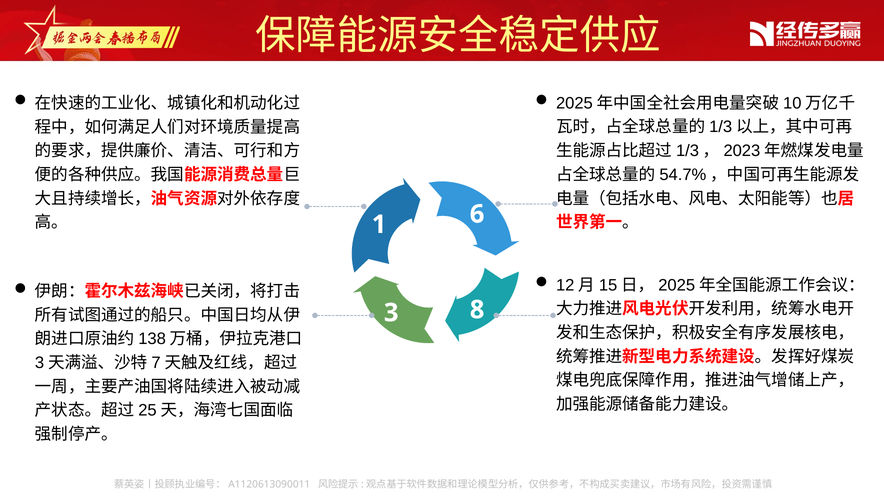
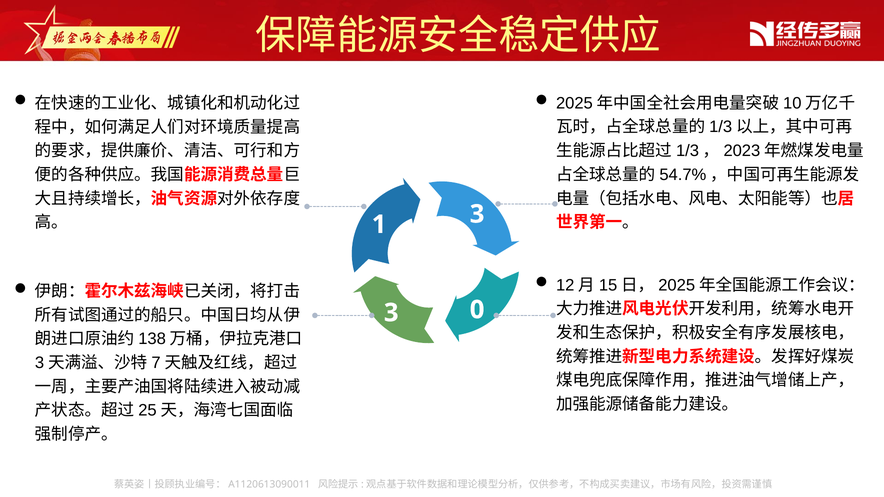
1 6: 6 -> 3 (477, 214)
8: 8 -> 0 (477, 310)
